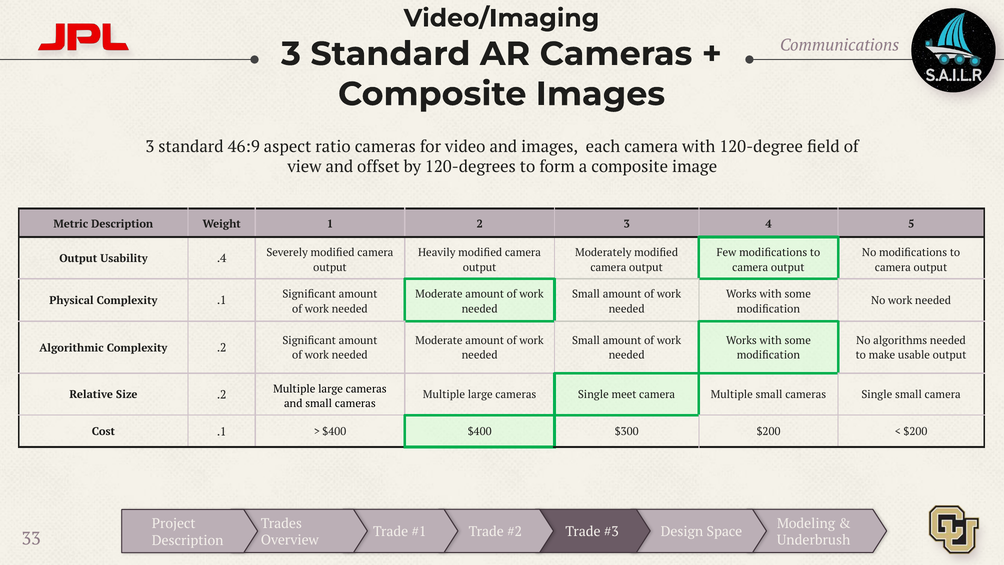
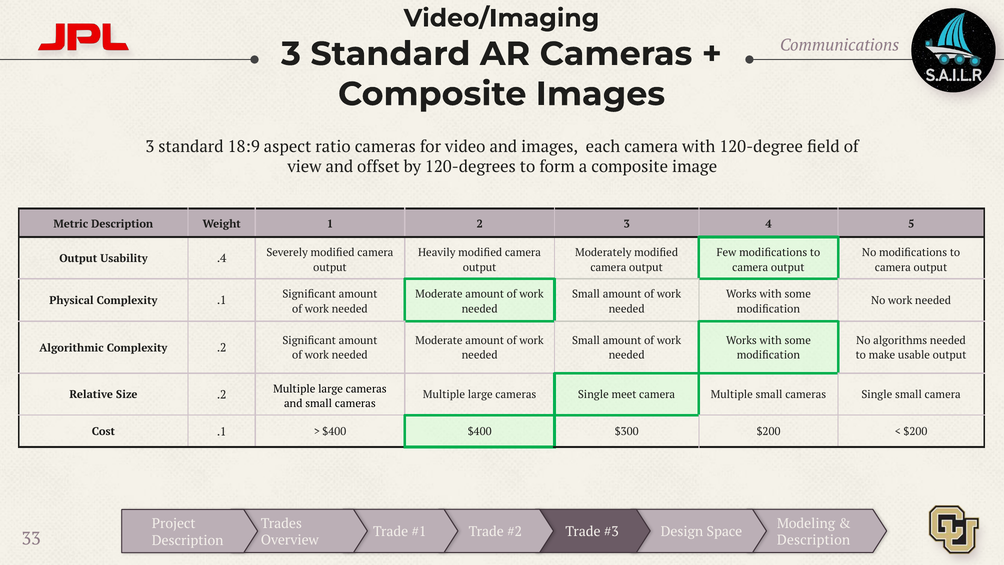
46:9: 46:9 -> 18:9 (244, 146)
Underbrush: Underbrush -> Description (814, 540)
